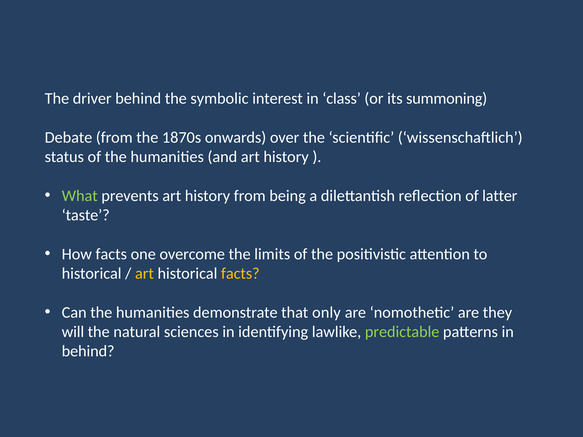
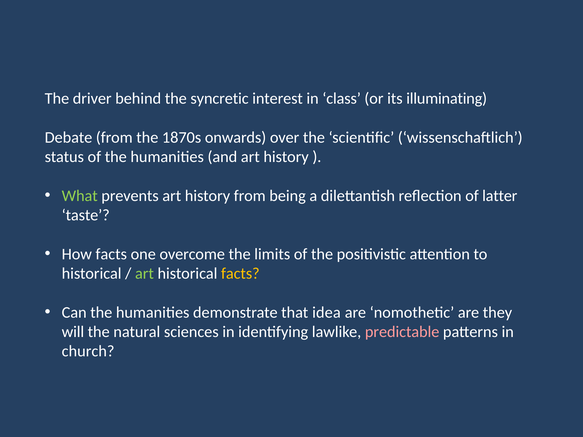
symbolic: symbolic -> syncretic (220, 99)
summoning: summoning -> illuminating (447, 99)
art colour: yellow -> light green (144, 274)
only: only -> idea (326, 313)
predictable colour: light green -> pink (402, 332)
behind: behind -> church (88, 351)
